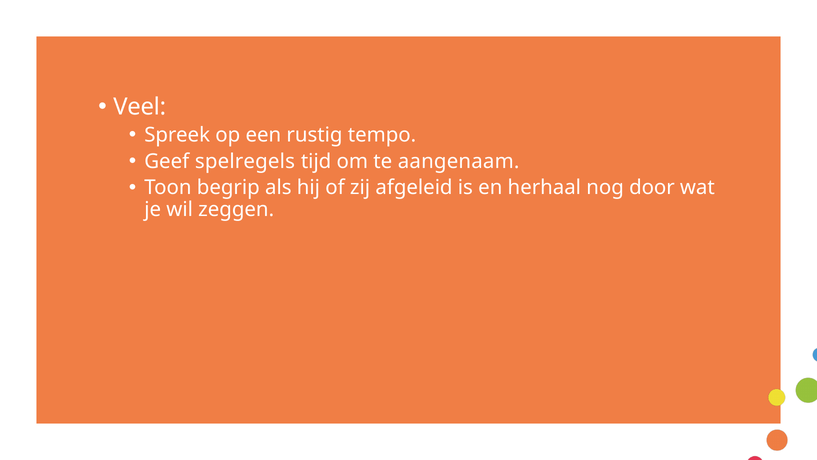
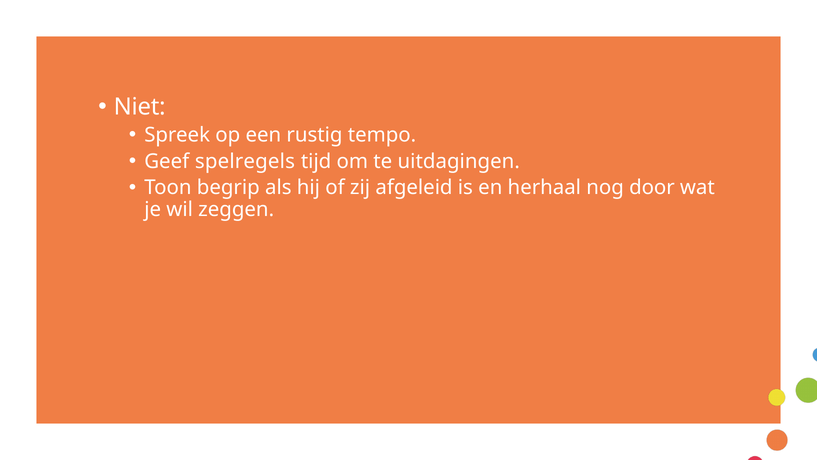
Veel: Veel -> Niet (140, 107)
aangenaam: aangenaam -> uitdagingen (459, 161)
